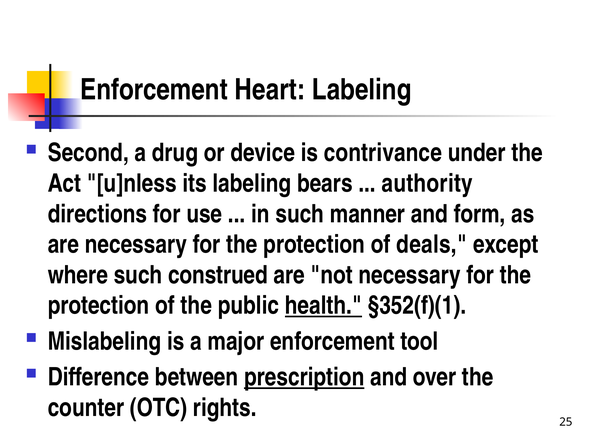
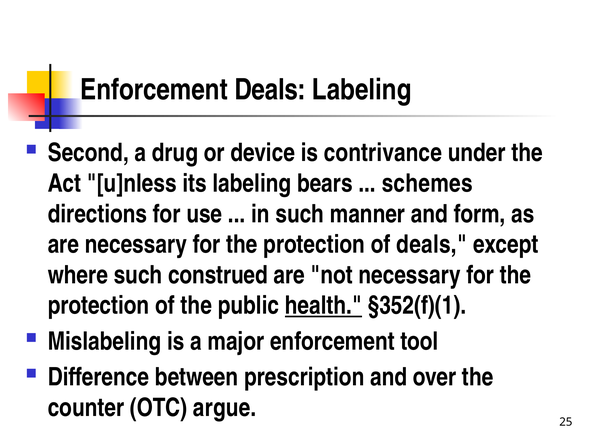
Enforcement Heart: Heart -> Deals (270, 90)
authority: authority -> schemes (427, 184)
prescription underline: present -> none (304, 377)
rights: rights -> argue (225, 408)
